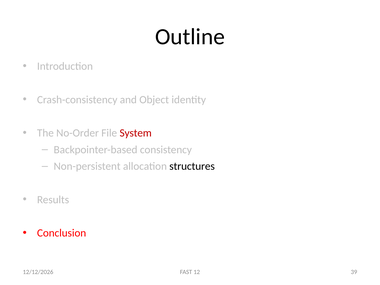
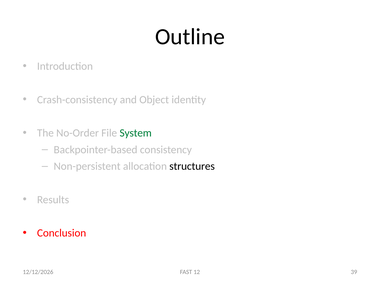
System colour: red -> green (136, 133)
